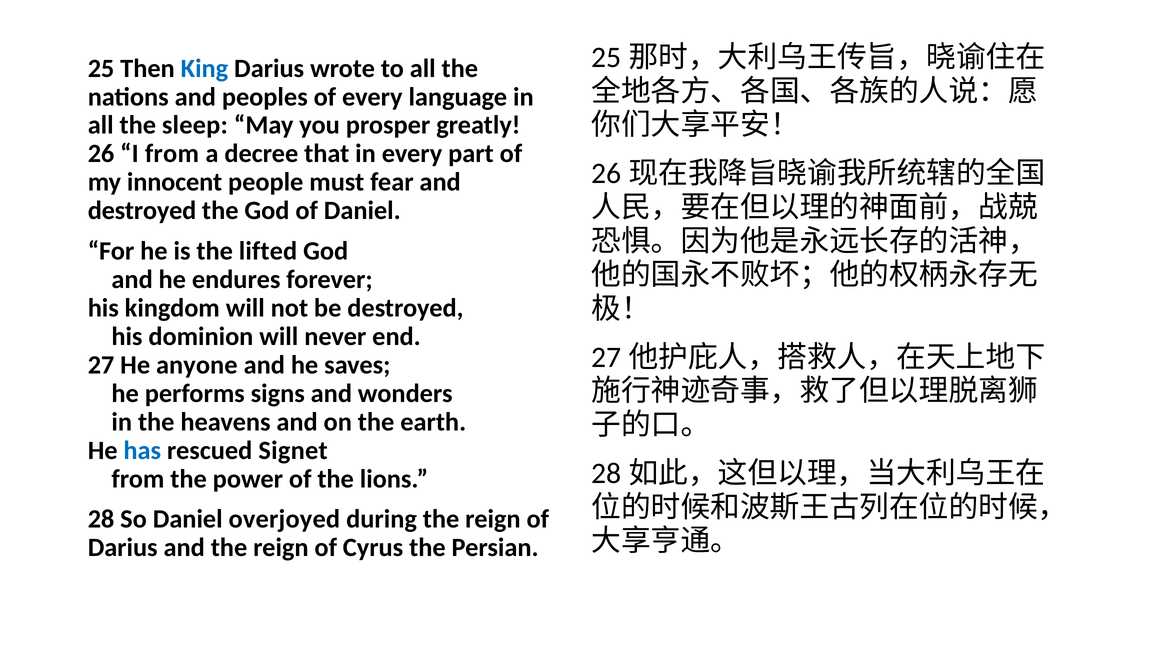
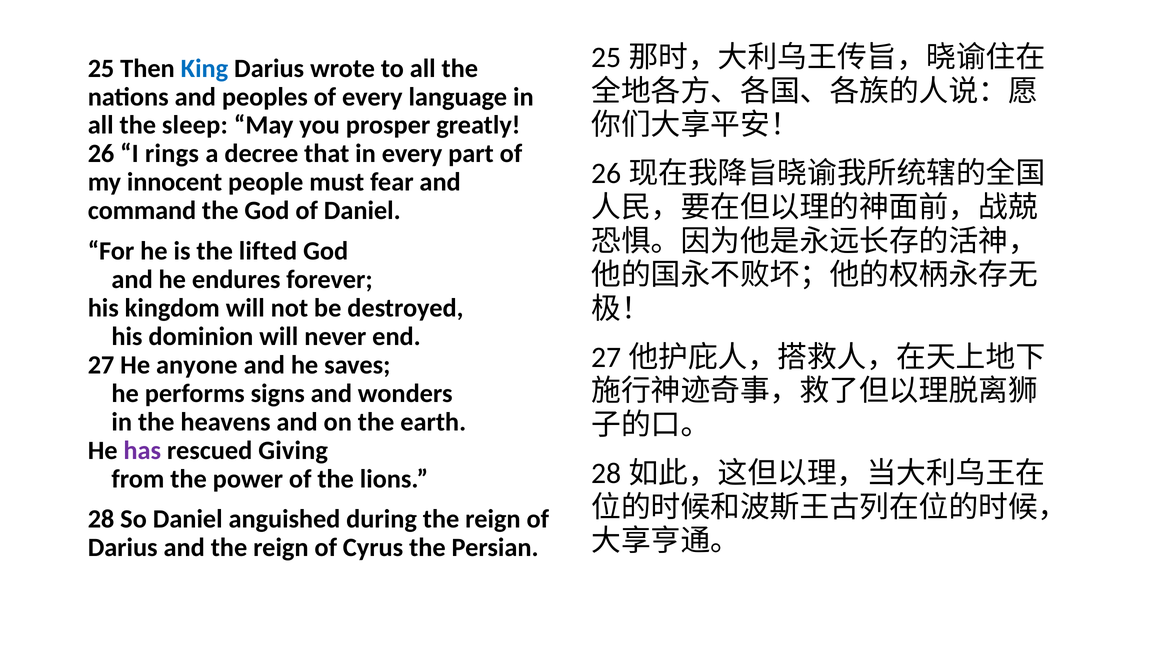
I from: from -> rings (172, 154)
destroyed: destroyed -> command (142, 211)
has colour: blue -> purple (142, 451)
Signet: Signet -> Giving (293, 451)
overjoyed: overjoyed -> anguished (284, 520)
